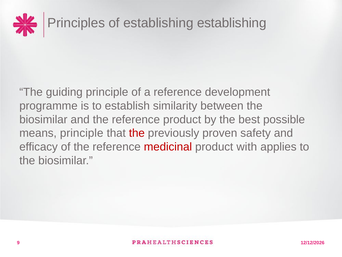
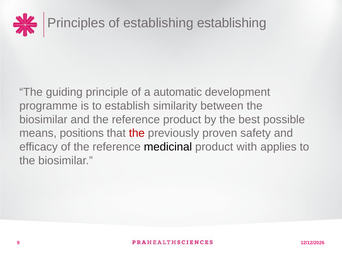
a reference: reference -> automatic (178, 92)
means principle: principle -> positions (82, 133)
medicinal colour: red -> black (168, 147)
